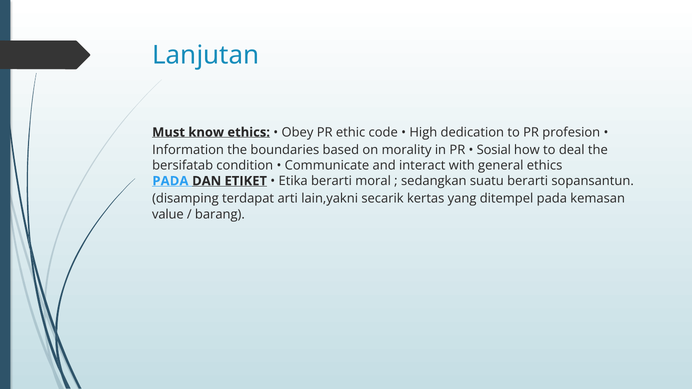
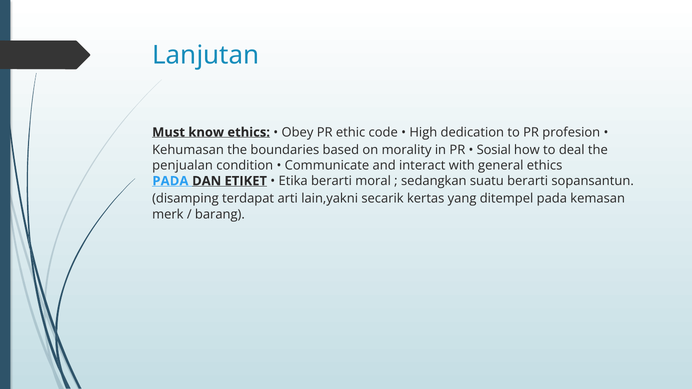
Information: Information -> Kehumasan (188, 150)
bersifatab: bersifatab -> penjualan (183, 166)
value: value -> merk (168, 214)
